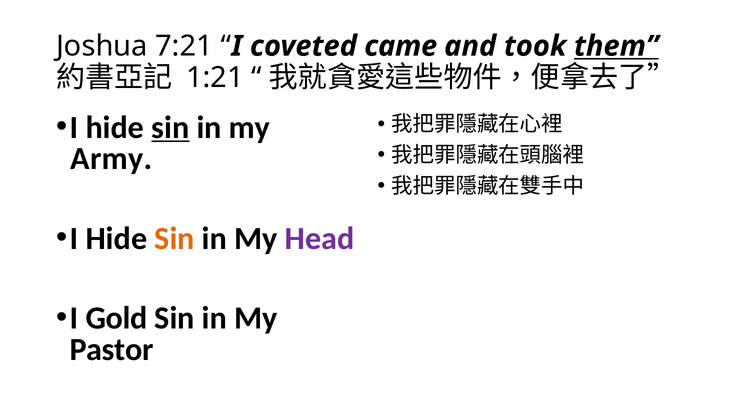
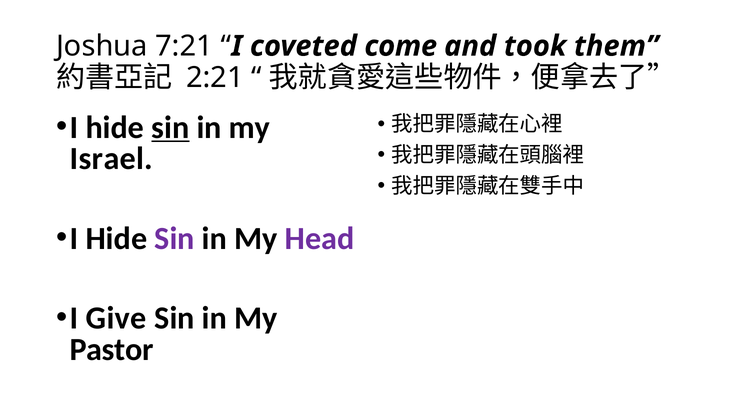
came: came -> come (401, 46)
them underline: present -> none (616, 46)
1:21: 1:21 -> 2:21 (215, 77)
Army: Army -> Israel (111, 158)
Sin colour: orange -> purple (175, 238)
Gold: Gold -> Give (116, 318)
